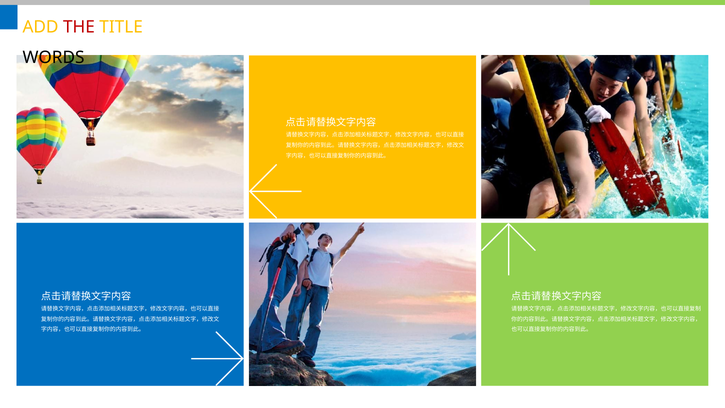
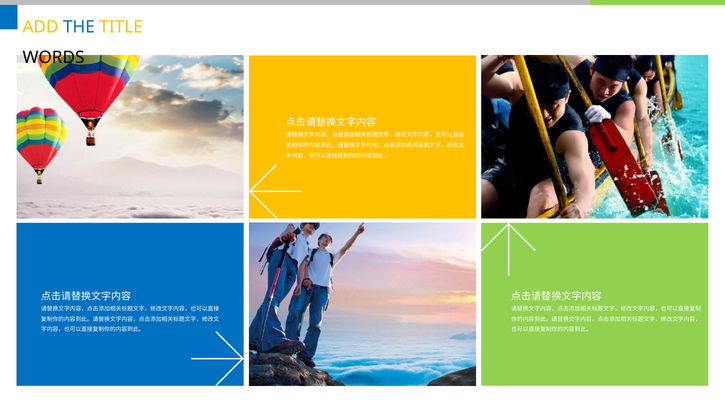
THE colour: red -> blue (79, 27)
